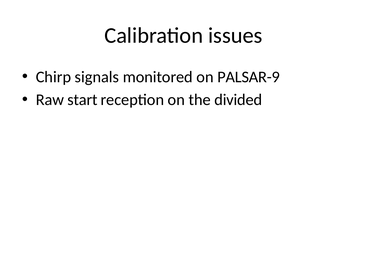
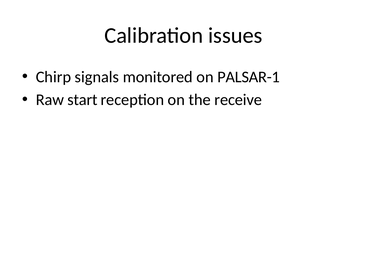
PALSAR-9: PALSAR-9 -> PALSAR-1 (249, 77)
divided: divided -> receive (238, 100)
